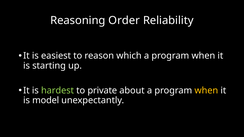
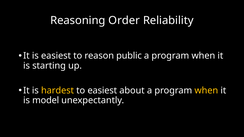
which: which -> public (129, 56)
hardest colour: light green -> yellow (58, 91)
to private: private -> easiest (102, 91)
